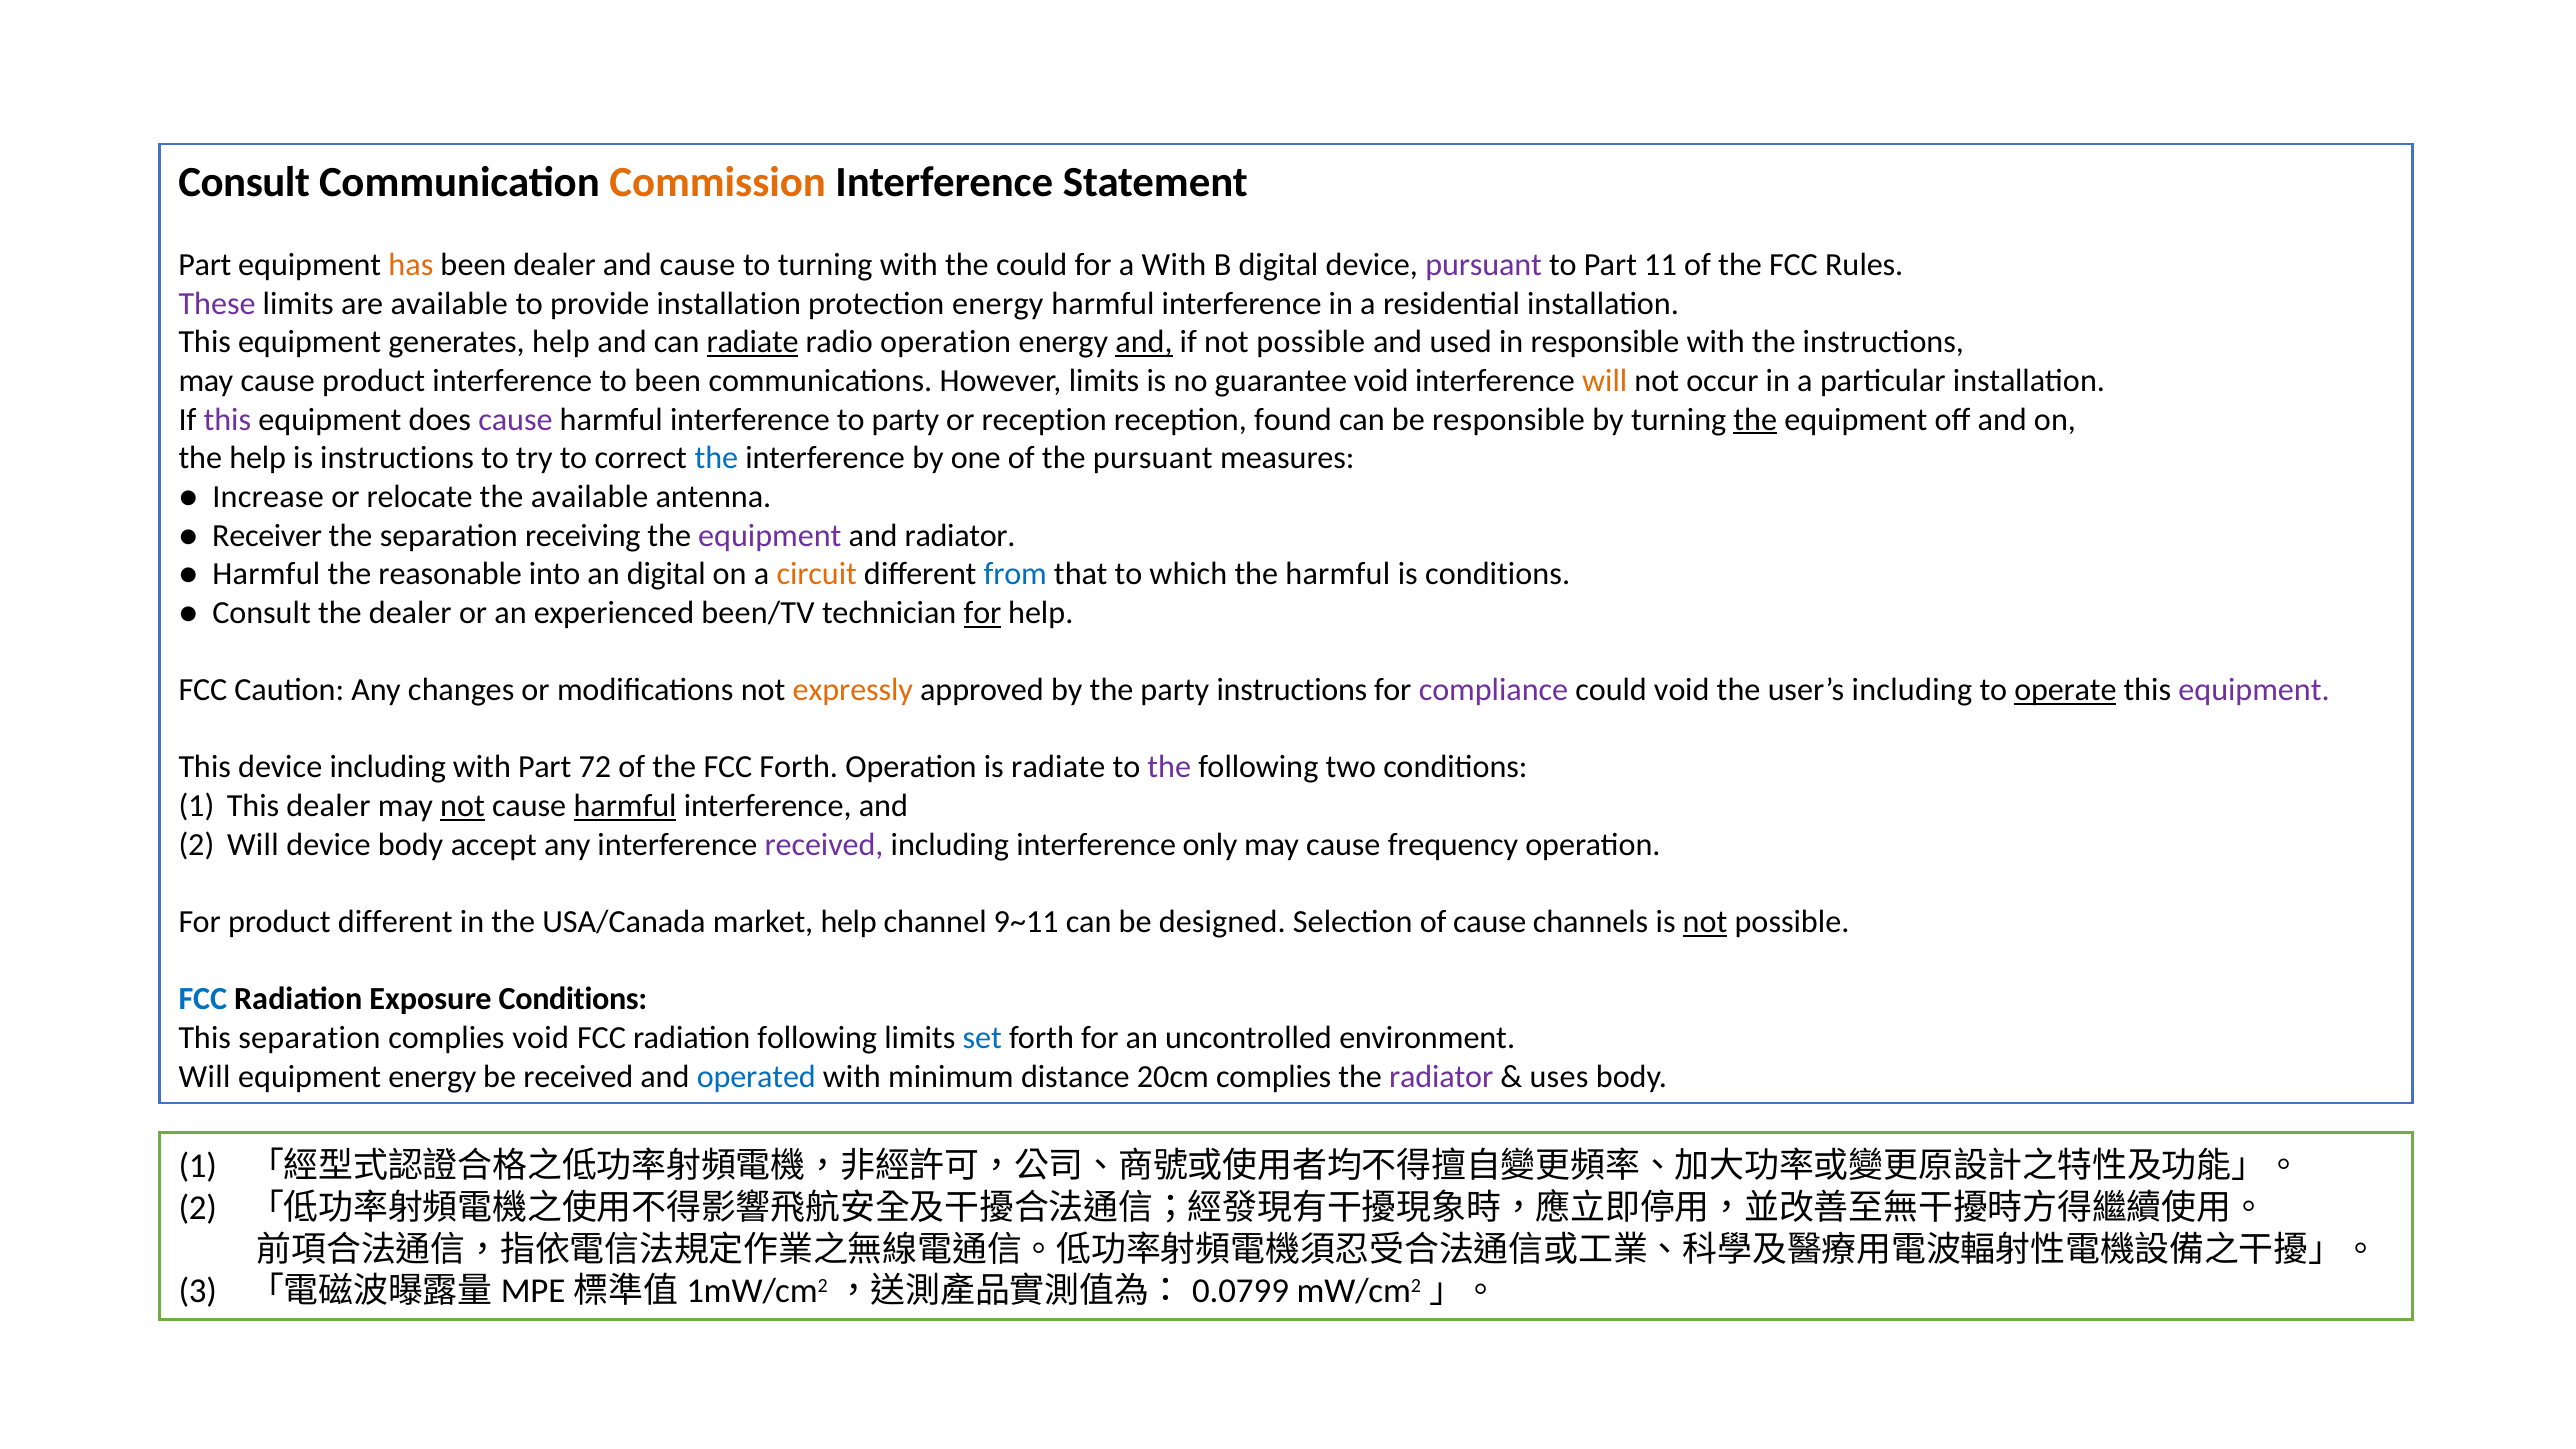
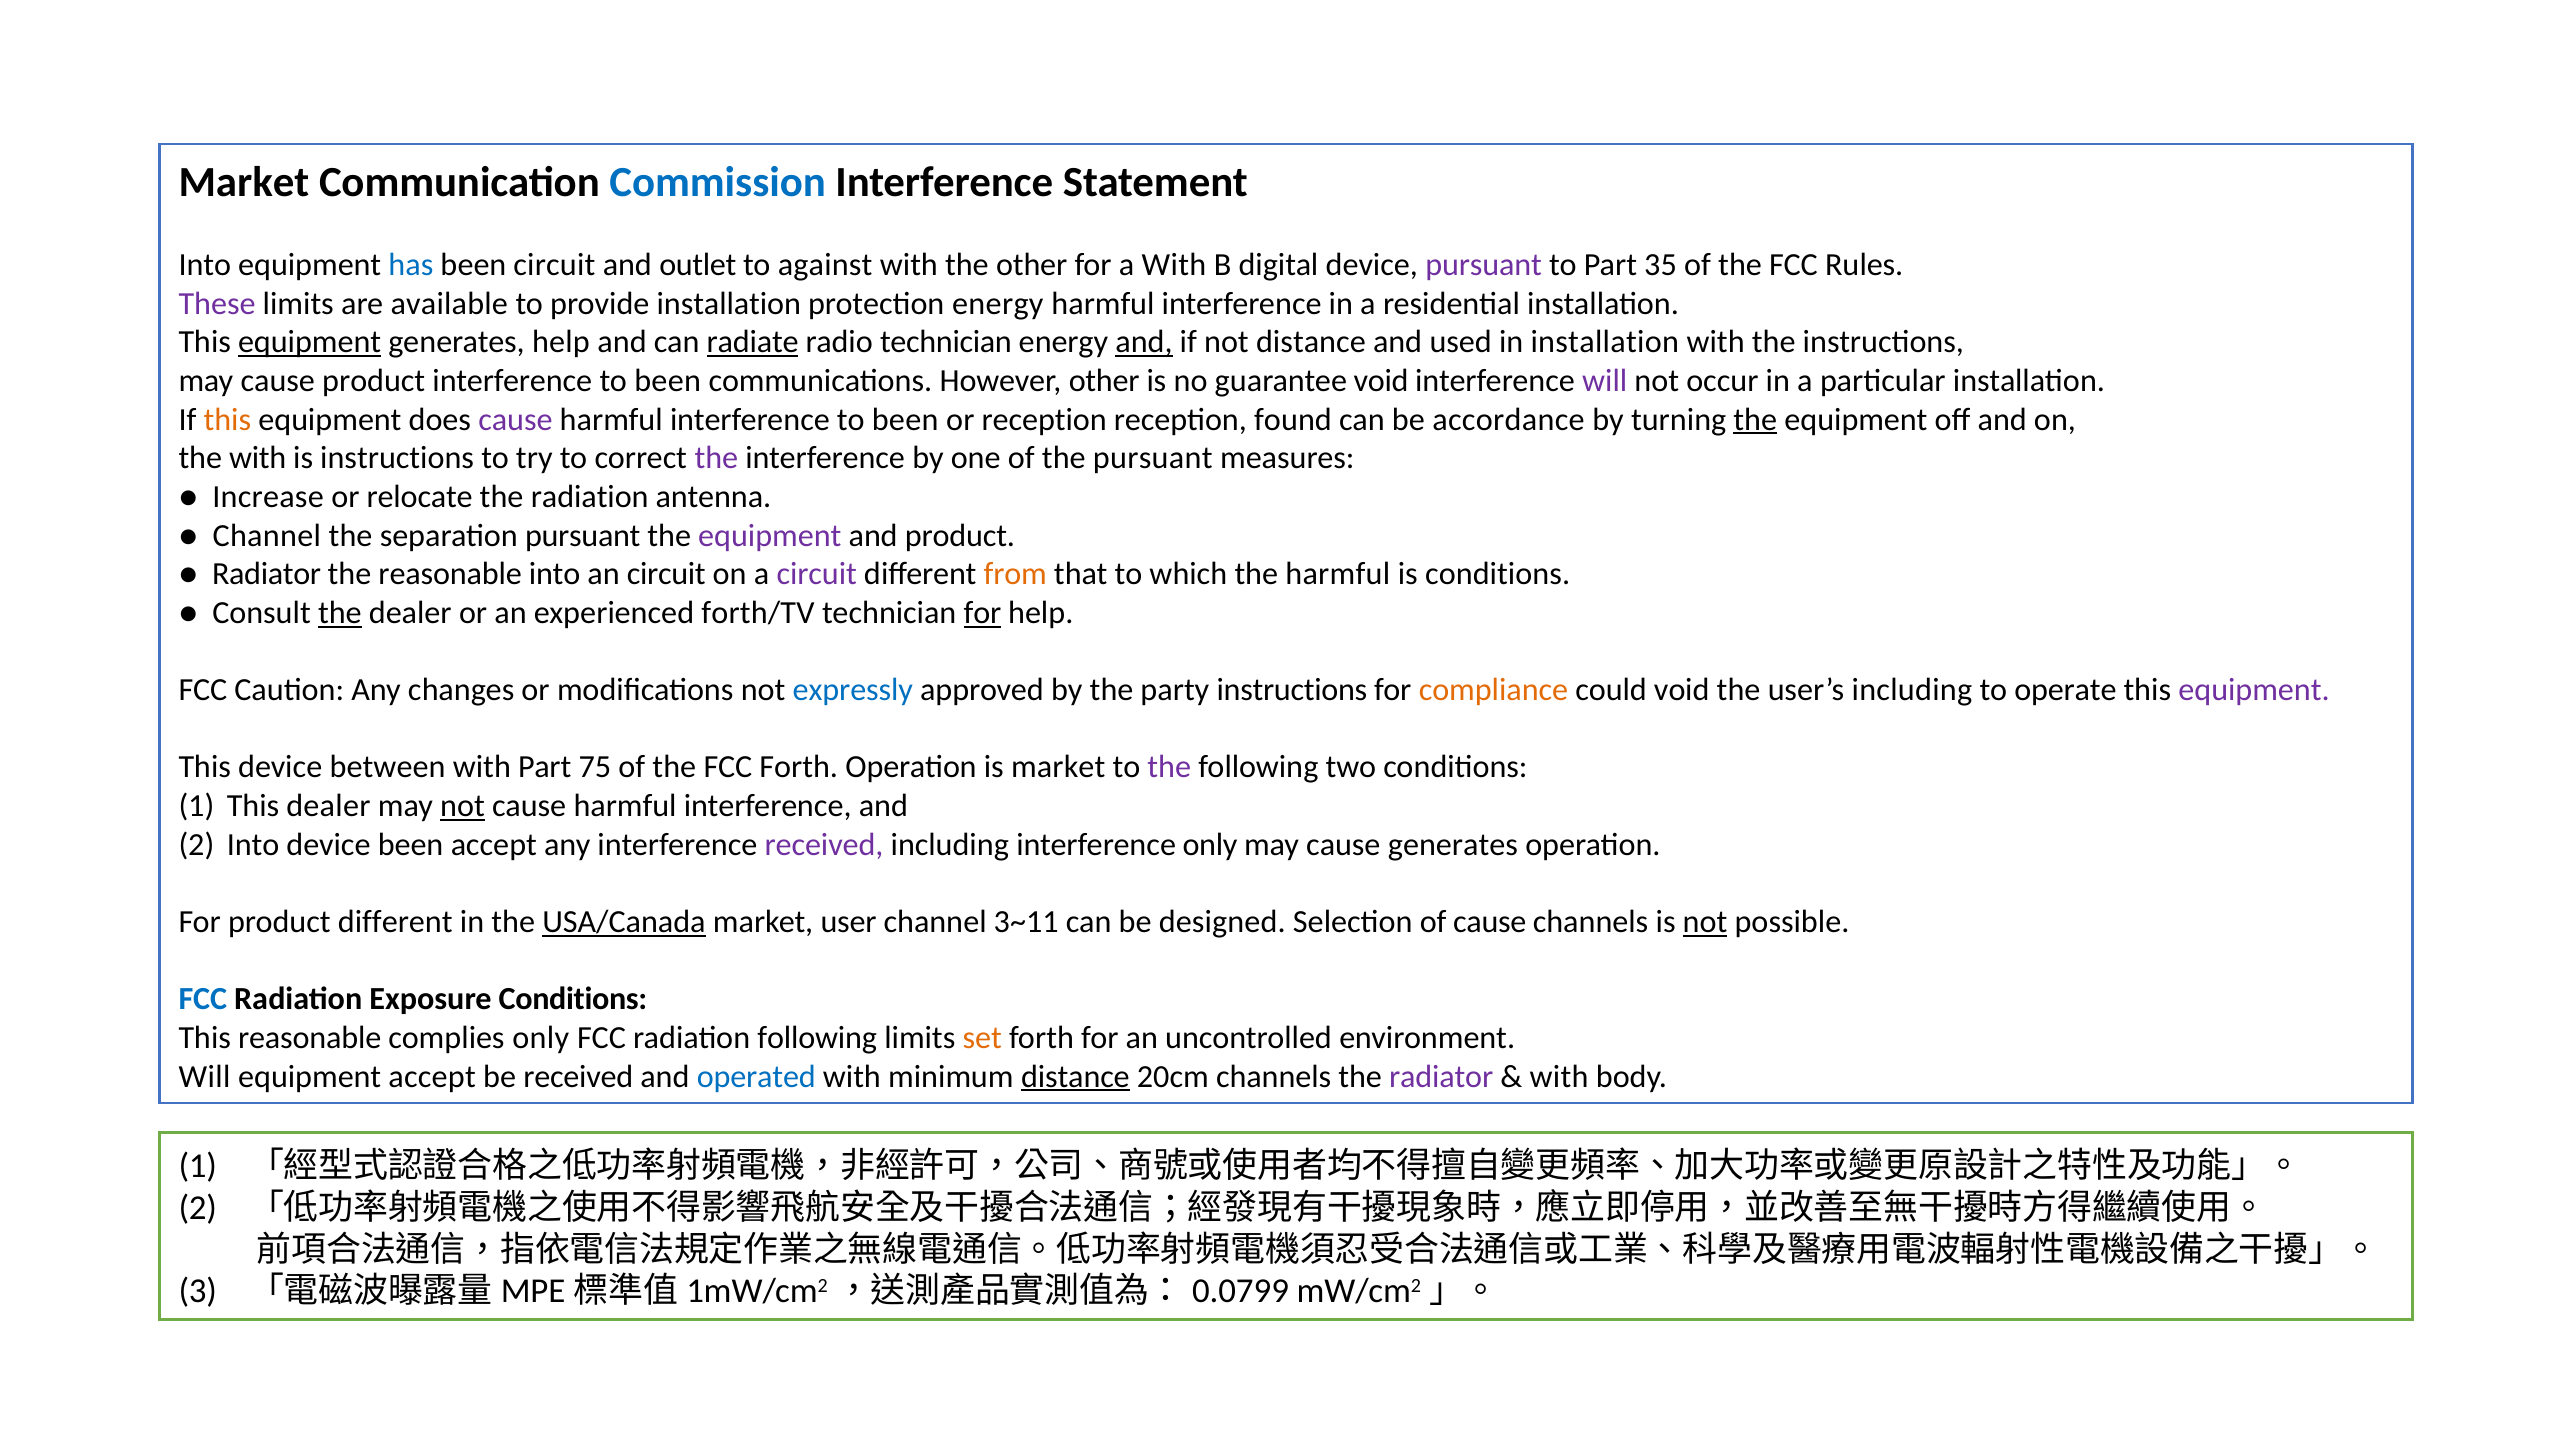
Consult: Consult -> Market (244, 182)
Commission colour: orange -> blue (718, 182)
Part: Part -> Into (205, 265)
has colour: orange -> blue (411, 265)
been dealer: dealer -> circuit (554, 265)
and cause: cause -> outlet (698, 265)
to turning: turning -> against (825, 265)
the could: could -> other (1032, 265)
11: 11 -> 35 (1661, 265)
equipment underline: none -> present (310, 342)
radio operation: operation -> technician (946, 342)
if not possible: possible -> distance (1311, 342)
in responsible: responsible -> installation (1605, 342)
However limits: limits -> other (1104, 381)
will colour: orange -> purple (1605, 381)
this colour: purple -> orange (227, 420)
harmful interference to party: party -> been (905, 420)
be responsible: responsible -> accordance (1508, 420)
the help: help -> with (258, 458)
the colour: blue -> purple (716, 458)
the available: available -> radiation (590, 497)
Receiver: Receiver -> Channel (267, 536)
separation receiving: receiving -> pursuant (583, 536)
and radiator: radiator -> product (960, 536)
Harmful: Harmful -> Radiator (267, 574)
an digital: digital -> circuit (666, 574)
circuit colour: orange -> purple (817, 574)
from colour: blue -> orange (1015, 574)
the underline: none -> present (340, 613)
been/TV: been/TV -> forth/TV (758, 613)
expressly colour: orange -> blue (853, 690)
compliance colour: purple -> orange (1493, 690)
operate underline: present -> none (2065, 690)
device including: including -> between (388, 767)
72: 72 -> 75 (595, 767)
is radiate: radiate -> market (1058, 767)
harmful underline: present -> none (625, 806)
2 Will: Will -> Into (253, 845)
device body: body -> been (411, 845)
cause frequency: frequency -> generates (1453, 845)
USA/Canada underline: none -> present (624, 922)
market help: help -> user (849, 922)
9~11: 9~11 -> 3~11 (1026, 922)
This separation: separation -> reasonable (310, 1038)
complies void: void -> only (541, 1038)
set colour: blue -> orange (982, 1038)
equipment energy: energy -> accept (432, 1076)
distance underline: none -> present (1075, 1076)
20cm complies: complies -> channels (1274, 1076)
uses: uses -> with (1559, 1076)
